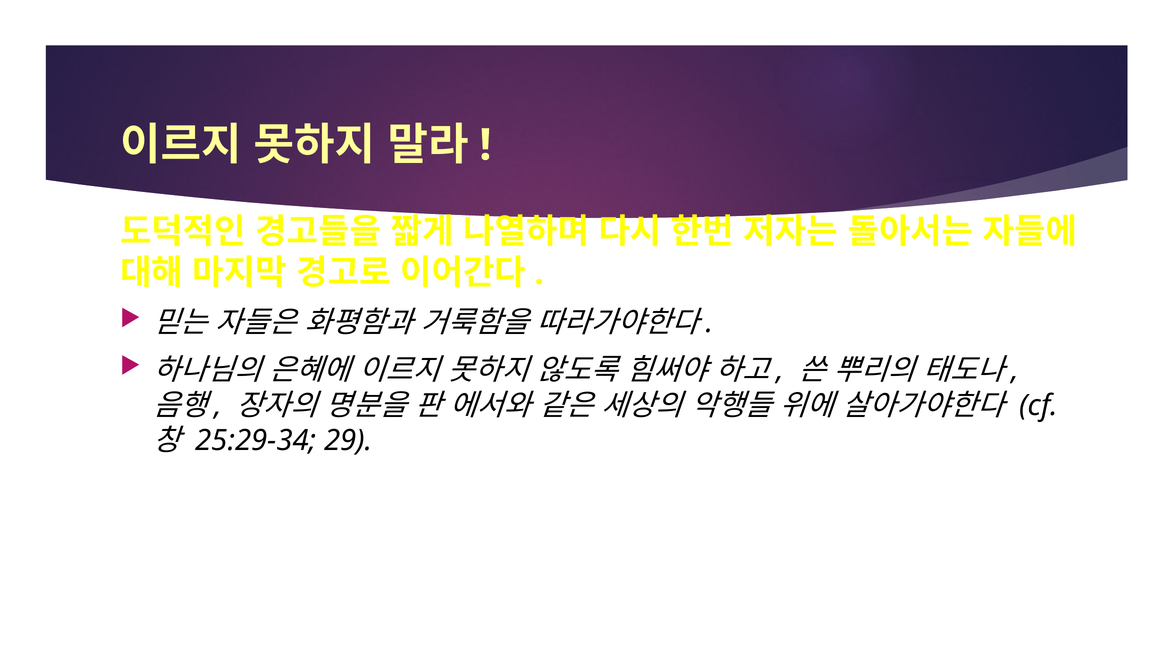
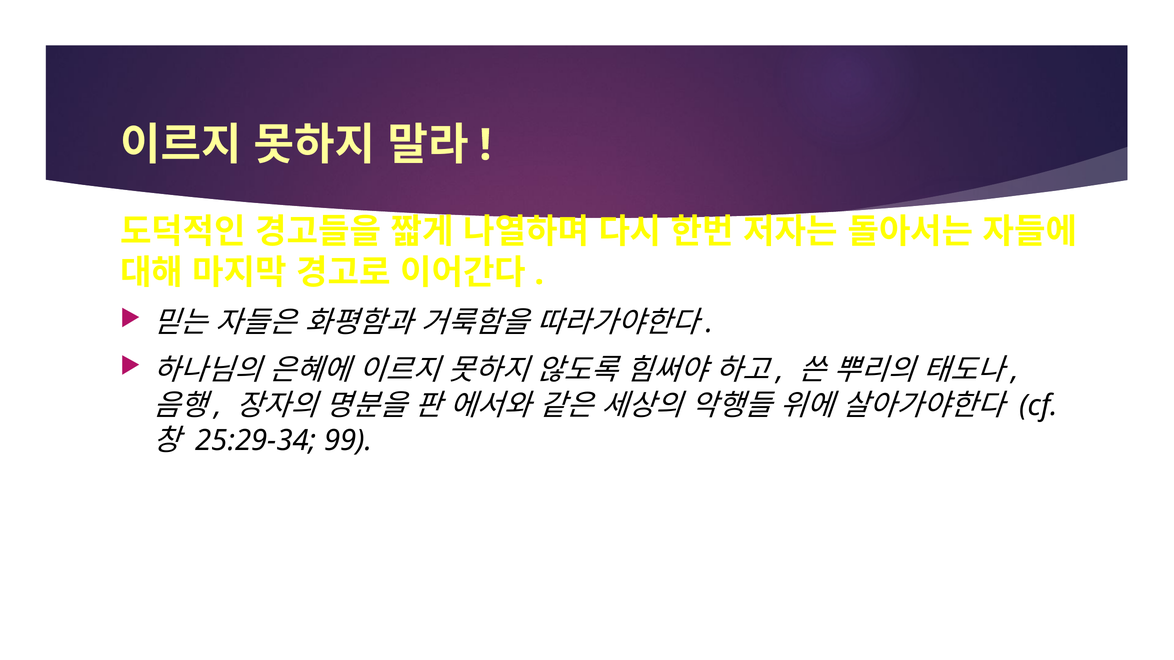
29: 29 -> 99 (348, 441)
